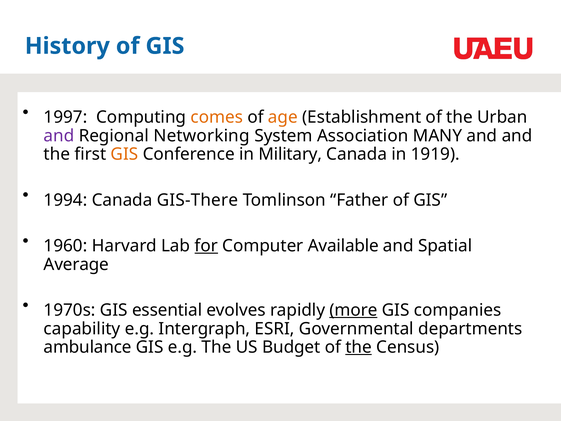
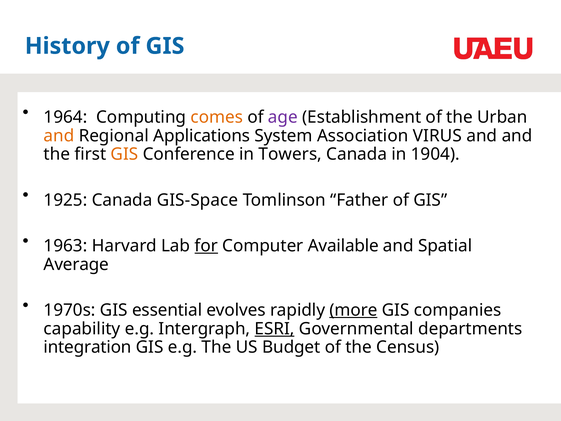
1997: 1997 -> 1964 (66, 117)
age colour: orange -> purple (283, 117)
and colour: purple -> orange (59, 136)
Networking: Networking -> Applications (202, 136)
MANY: MANY -> VIRUS (437, 136)
Military: Military -> Towers (290, 154)
1919: 1919 -> 1904 (435, 154)
1994: 1994 -> 1925 (66, 200)
GIS-There: GIS-There -> GIS-Space (198, 200)
1960: 1960 -> 1963 (66, 246)
ESRI underline: none -> present (275, 329)
ambulance: ambulance -> integration (88, 347)
the underline: present -> none (359, 347)
